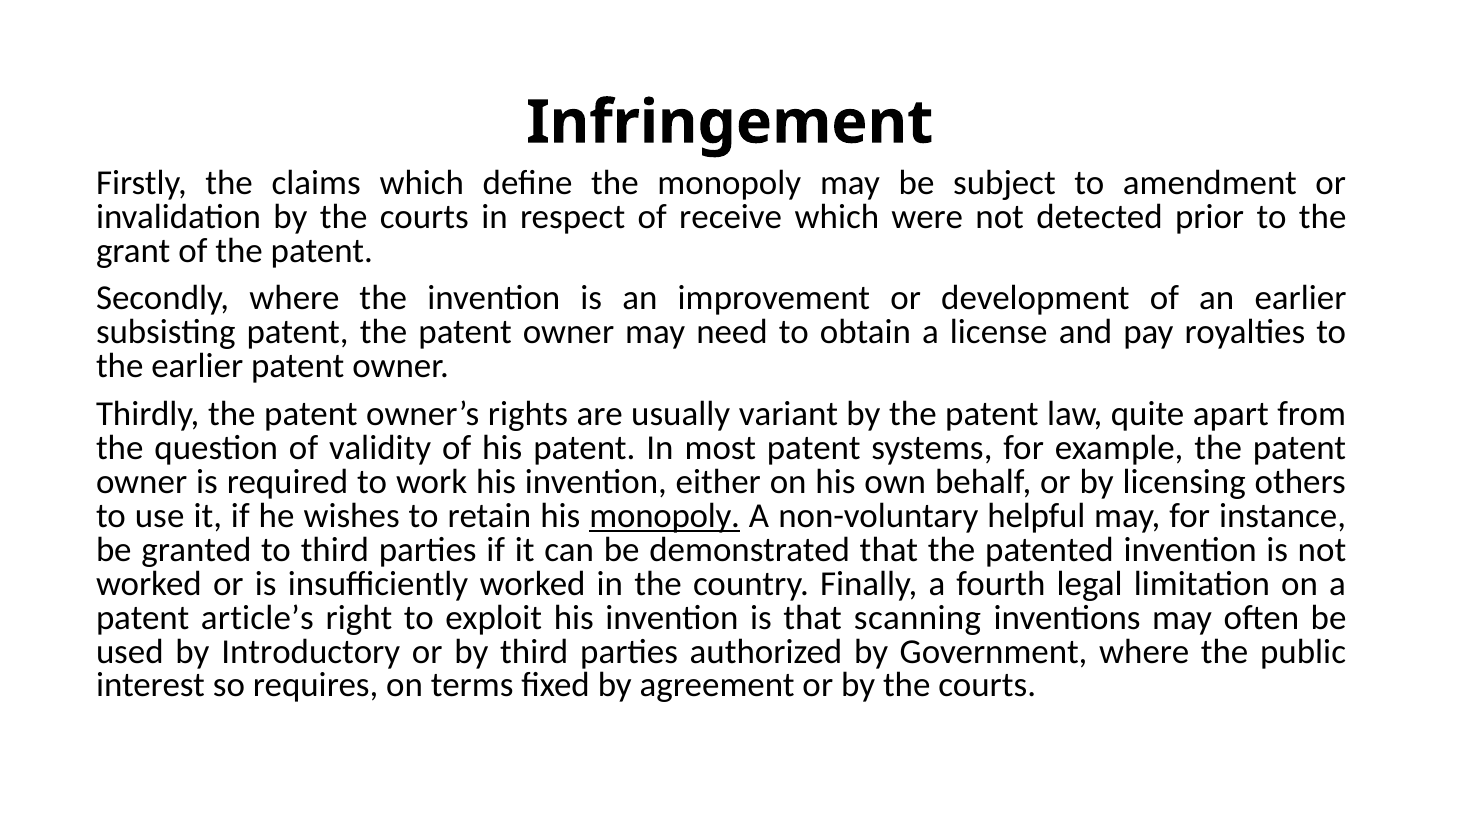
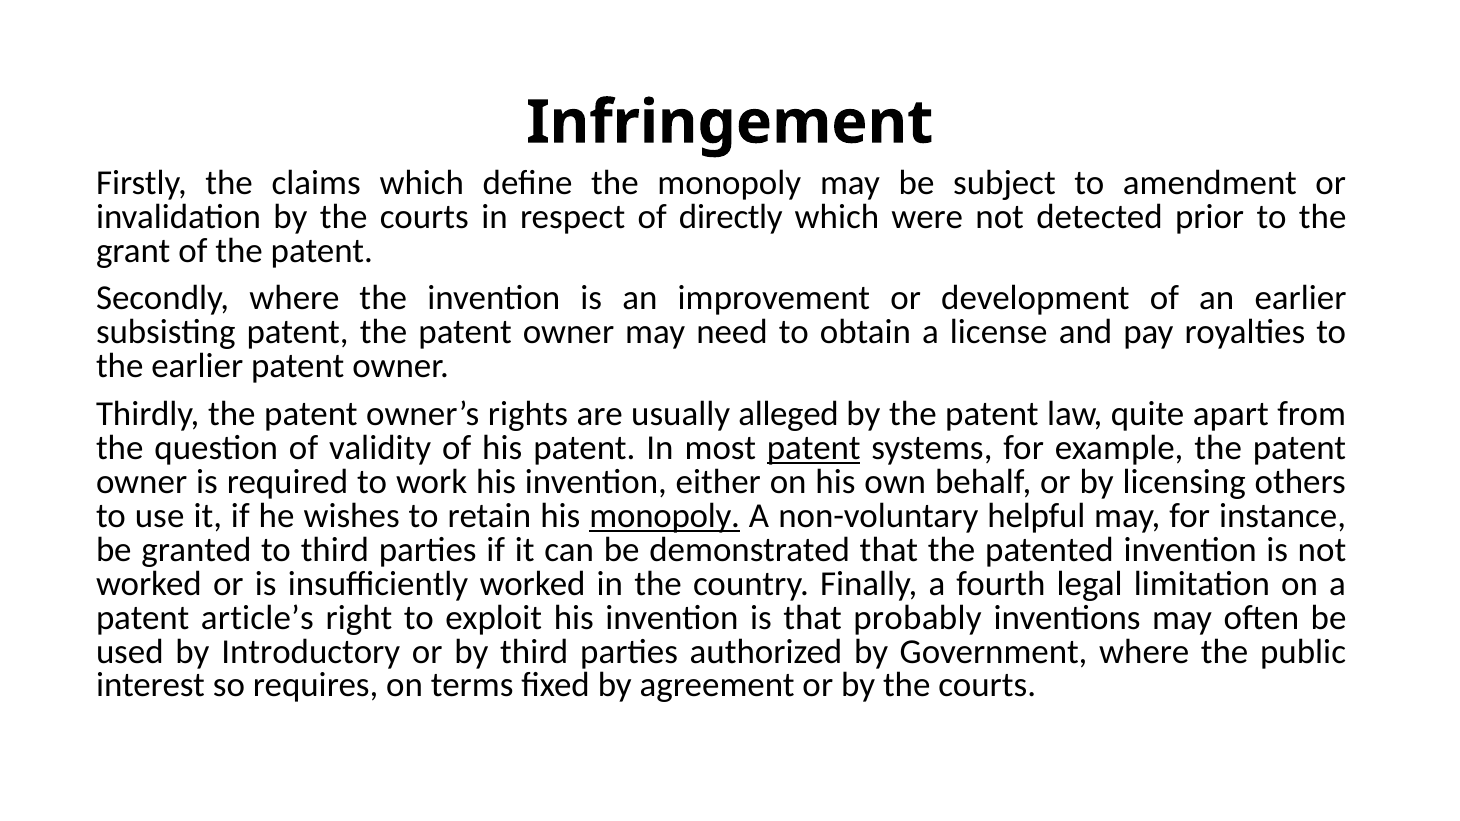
receive: receive -> directly (731, 217)
variant: variant -> alleged (789, 414)
patent underline: none -> present (814, 448)
scanning: scanning -> probably (918, 618)
